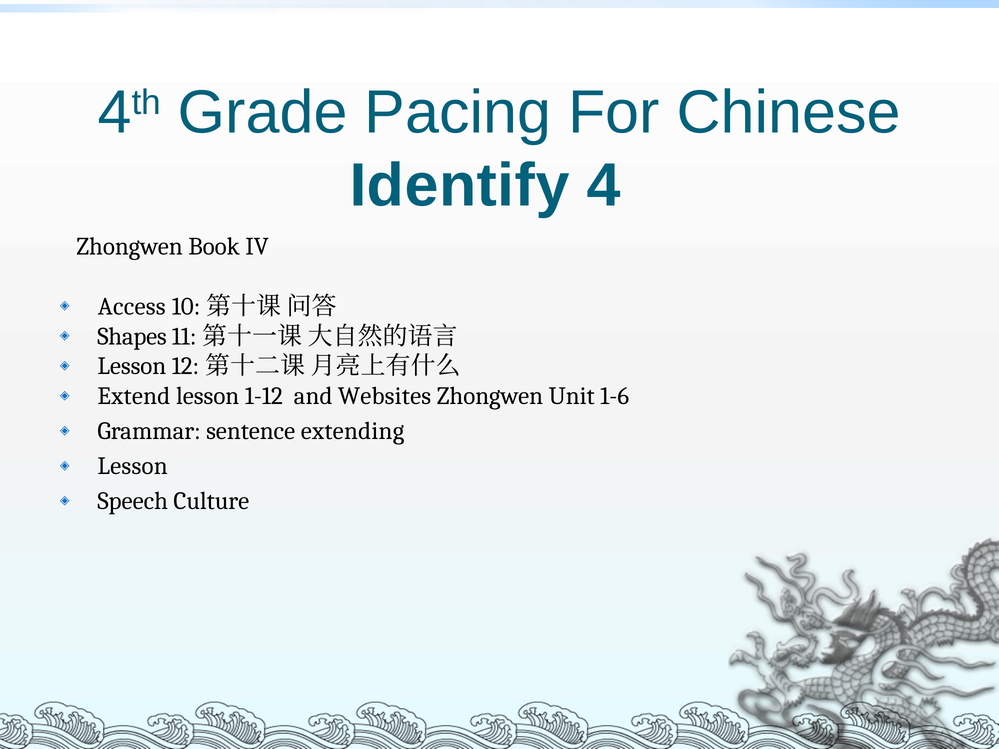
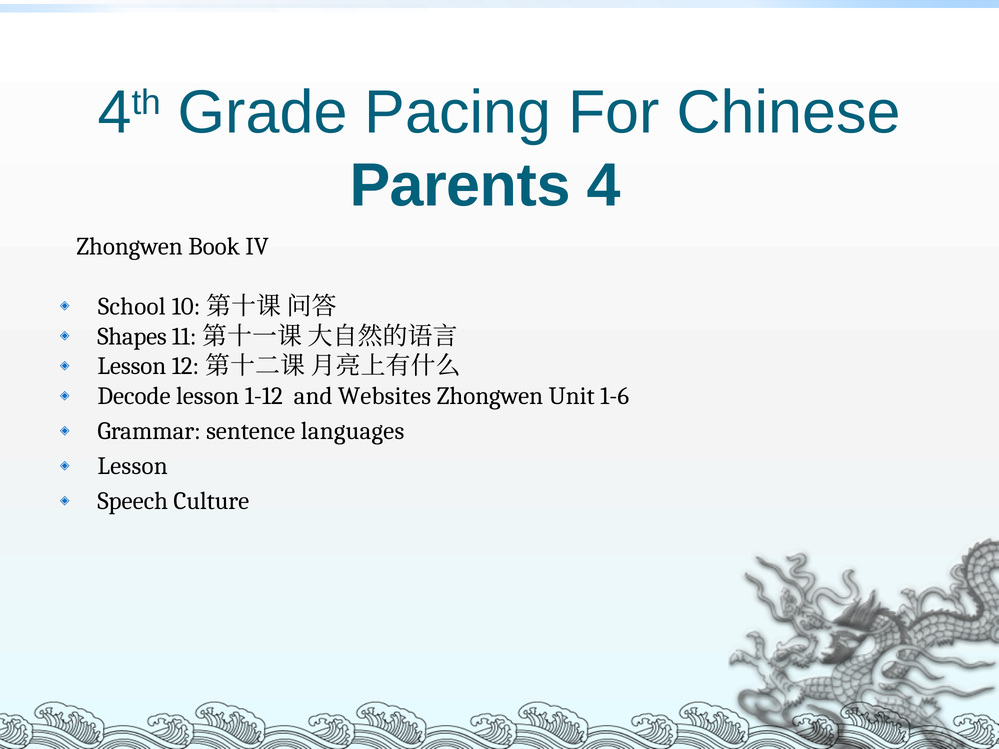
Identify: Identify -> Parents (460, 186)
Access: Access -> School (132, 306)
Extend: Extend -> Decode (134, 396)
extending: extending -> languages (353, 431)
